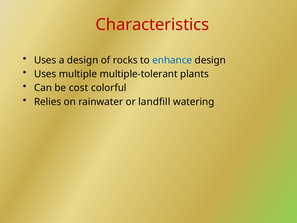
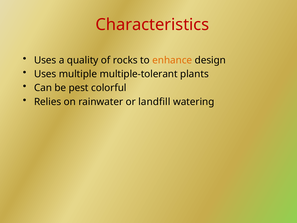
a design: design -> quality (83, 60)
enhance colour: blue -> orange (172, 60)
cost: cost -> pest (79, 88)
